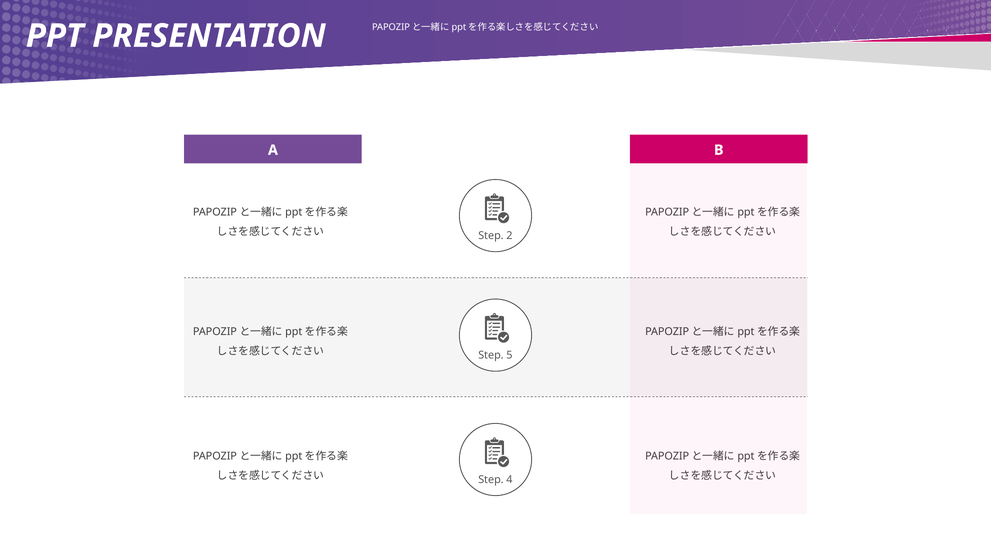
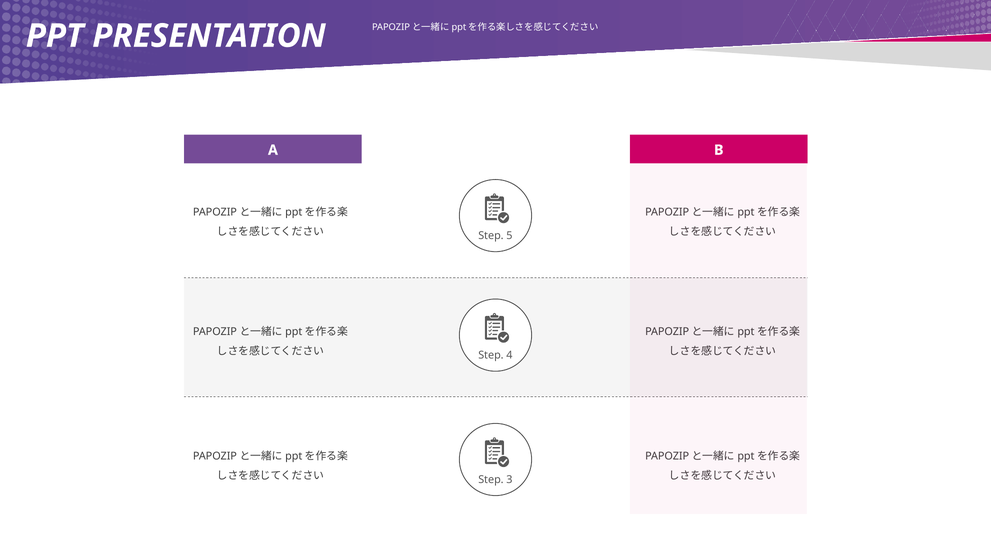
2: 2 -> 5 (509, 236)
5: 5 -> 4 (509, 356)
4: 4 -> 3 (509, 480)
